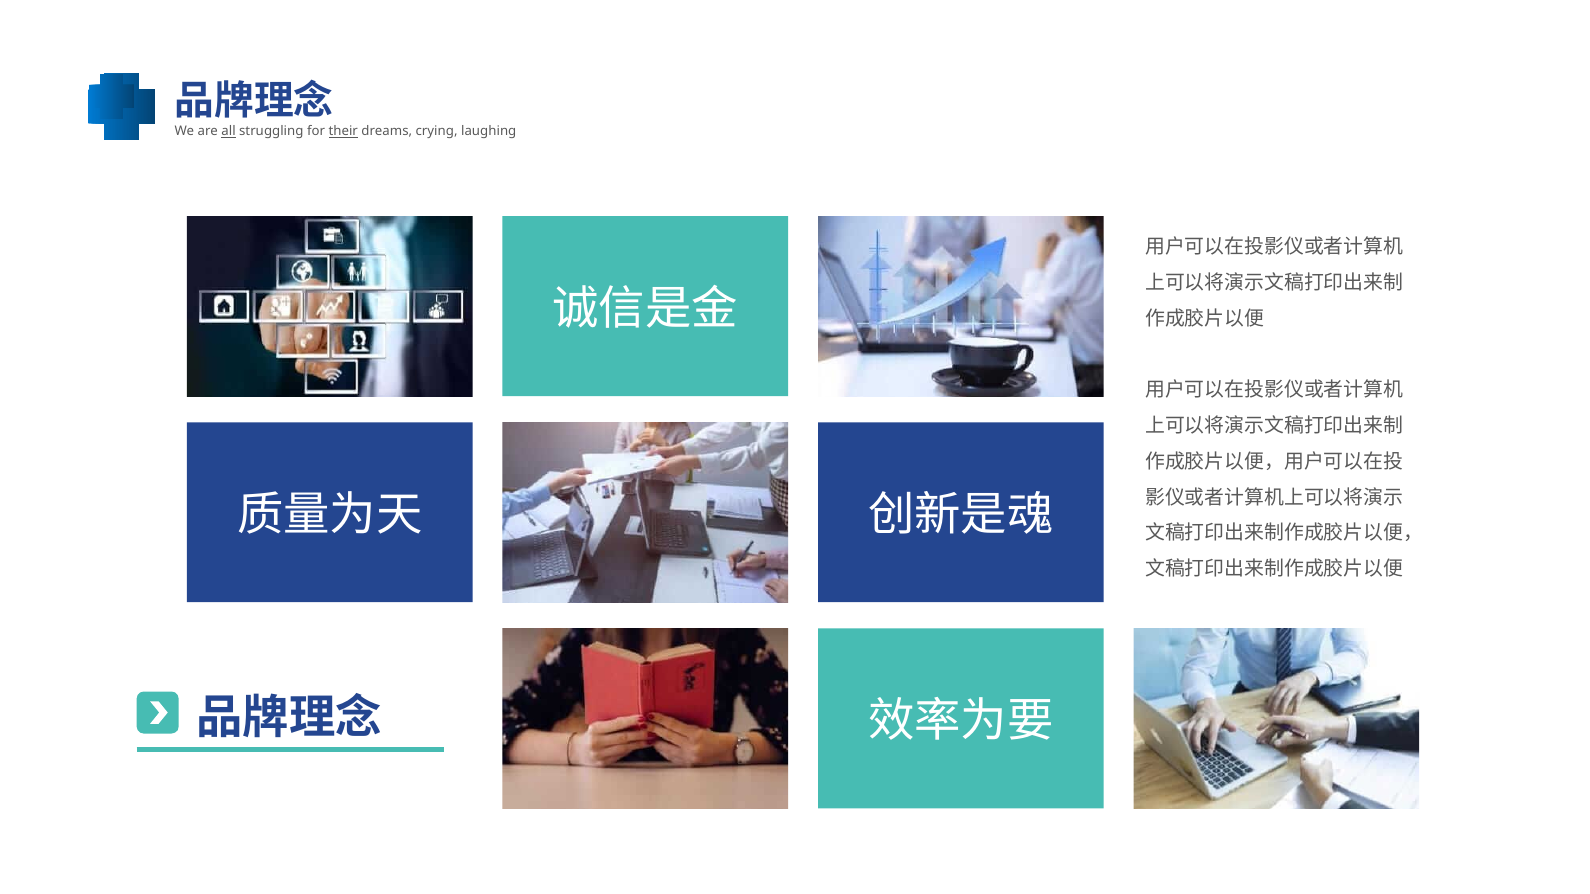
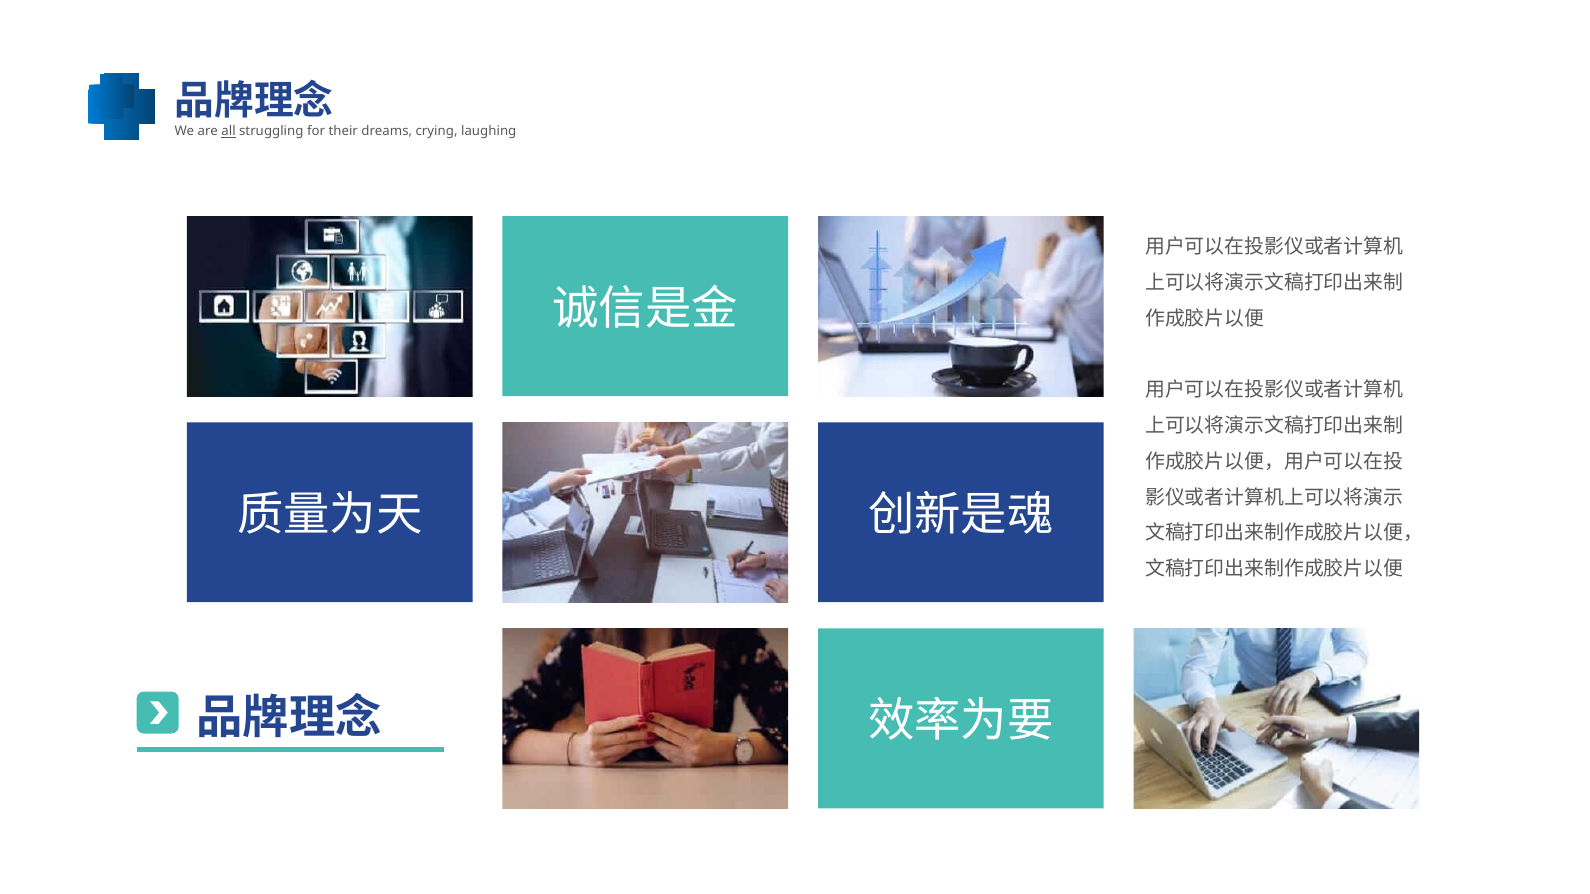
their underline: present -> none (343, 132)
